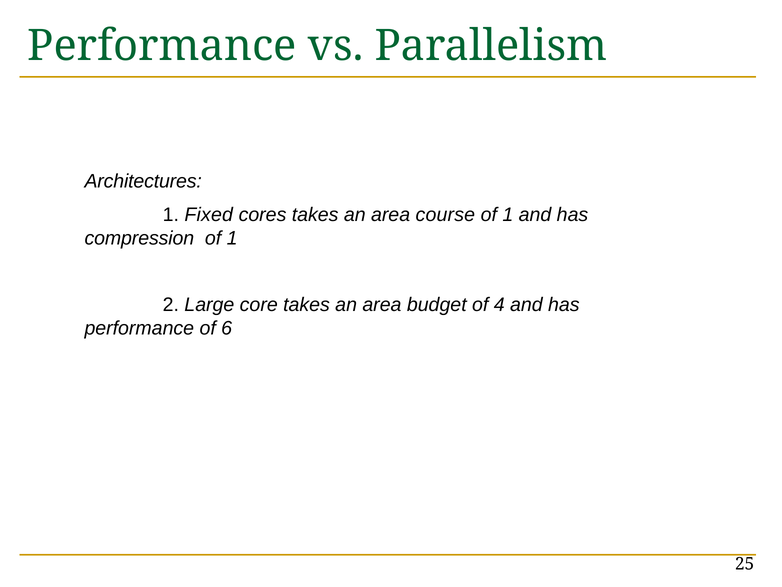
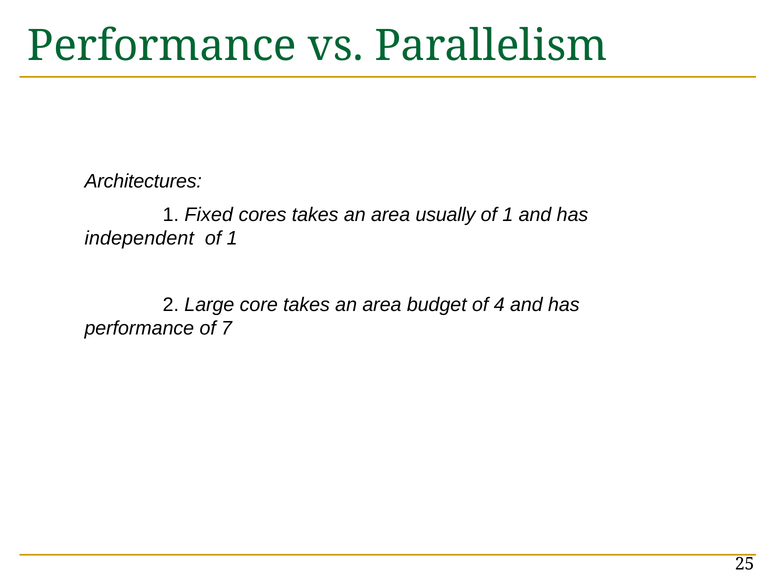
course: course -> usually (446, 214)
compression: compression -> independent (139, 238)
6: 6 -> 7 (227, 328)
